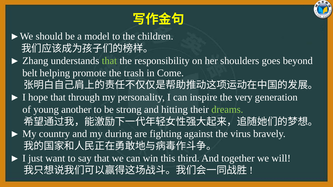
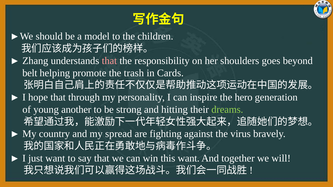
that colour: light green -> pink (109, 61)
Come: Come -> Cards (170, 73)
very: very -> hero (244, 97)
during: during -> spread (119, 134)
this third: third -> want (189, 158)
